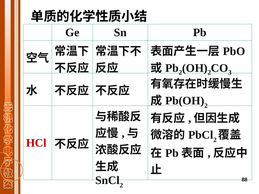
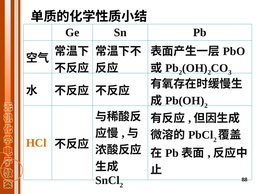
HCl colour: red -> orange (36, 143)
